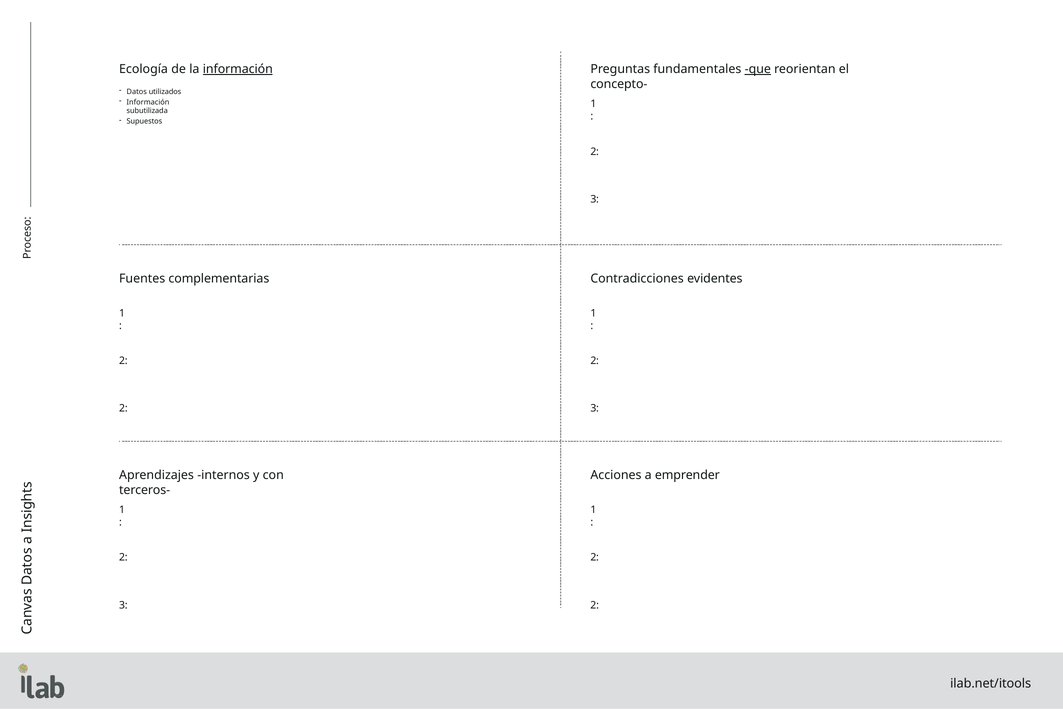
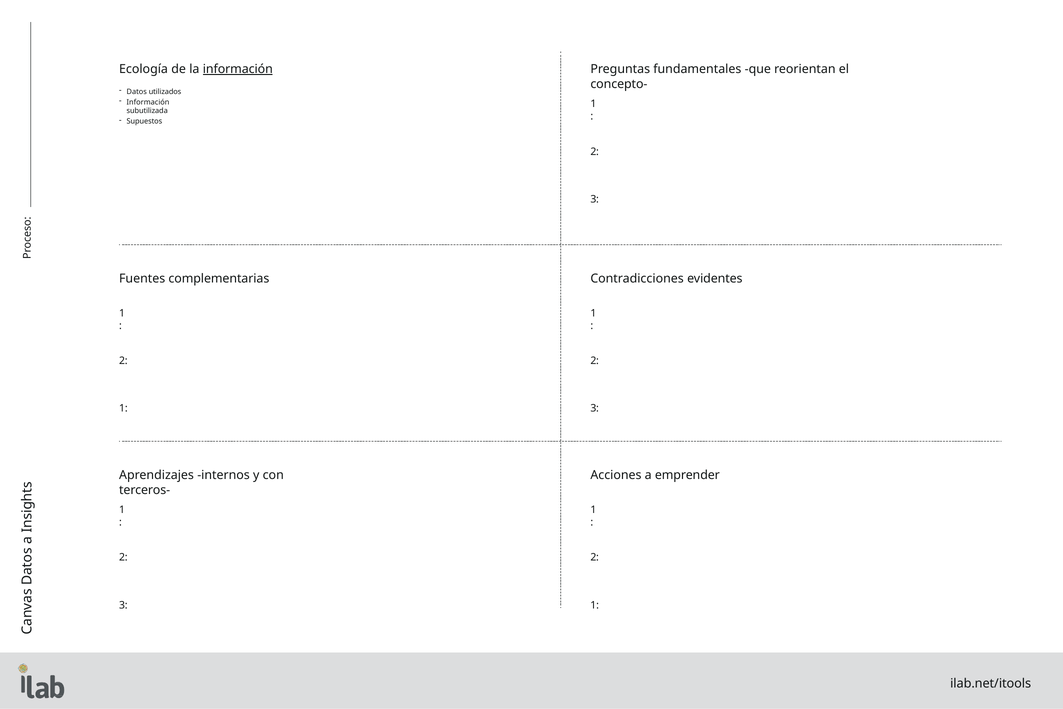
que underline: present -> none (758, 69)
2: 2 -> 1 (123, 408)
2: 2 -> 1 (595, 605)
